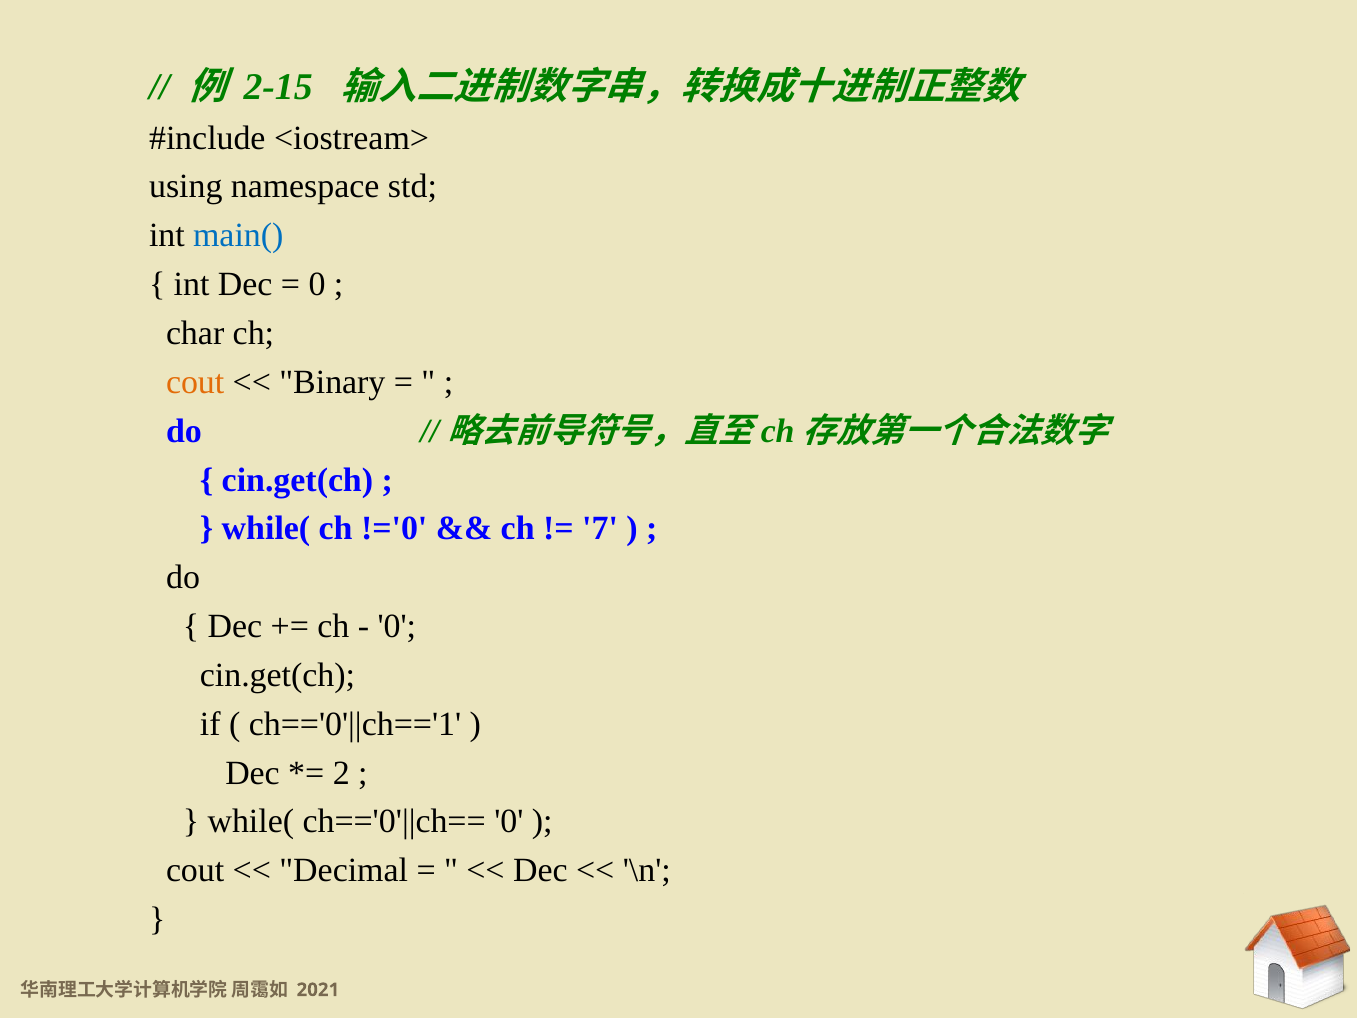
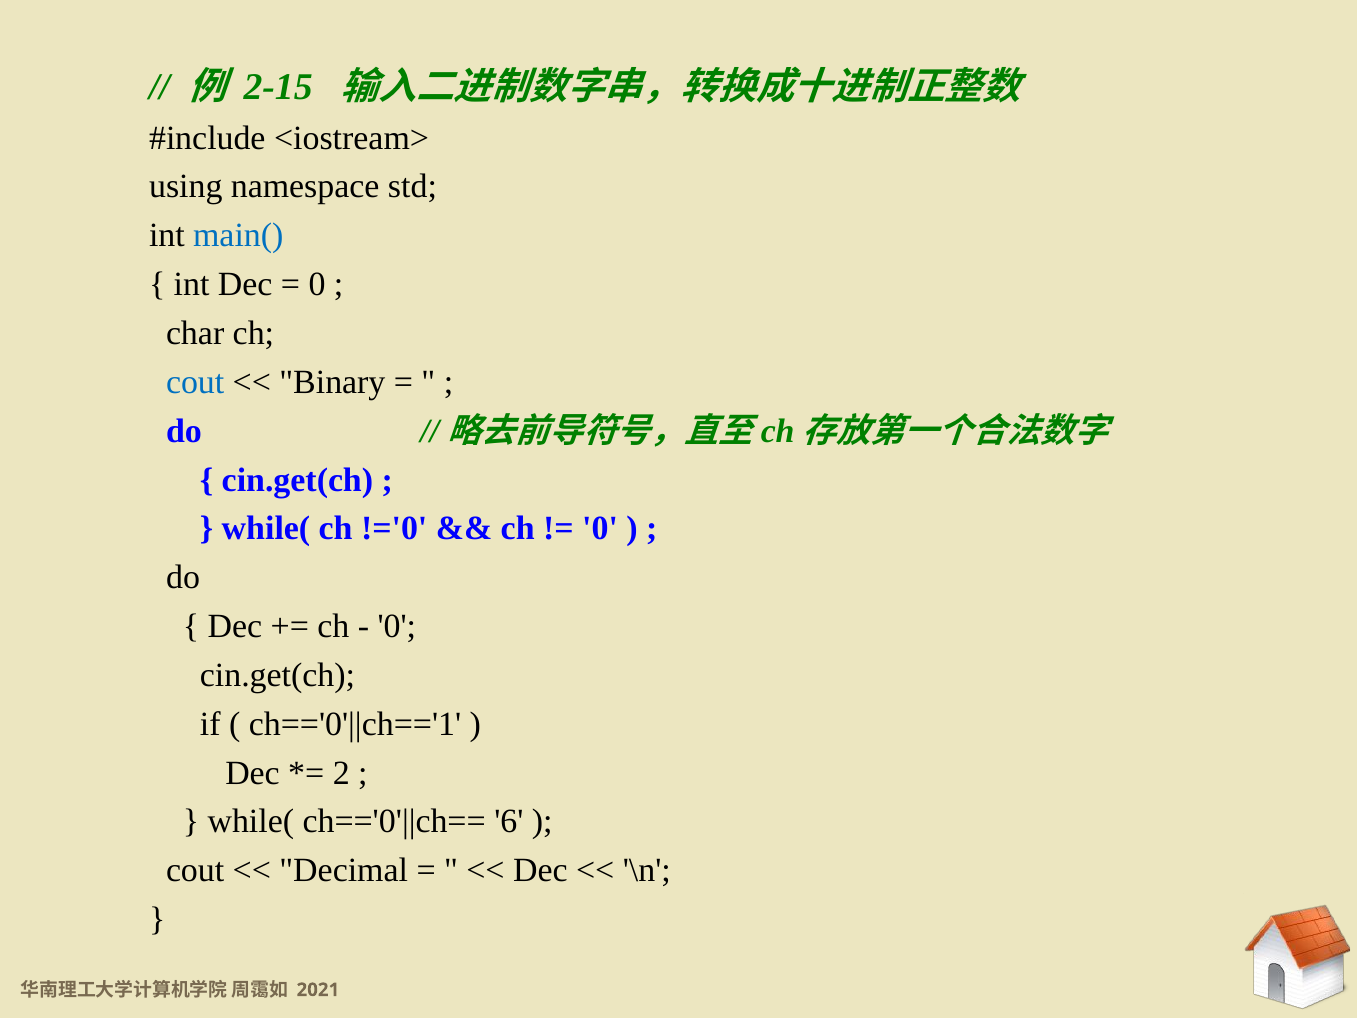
cout colour: orange -> blue (195, 382)
7: 7 -> 0 (600, 529)
0: 0 -> 6 (509, 822)
